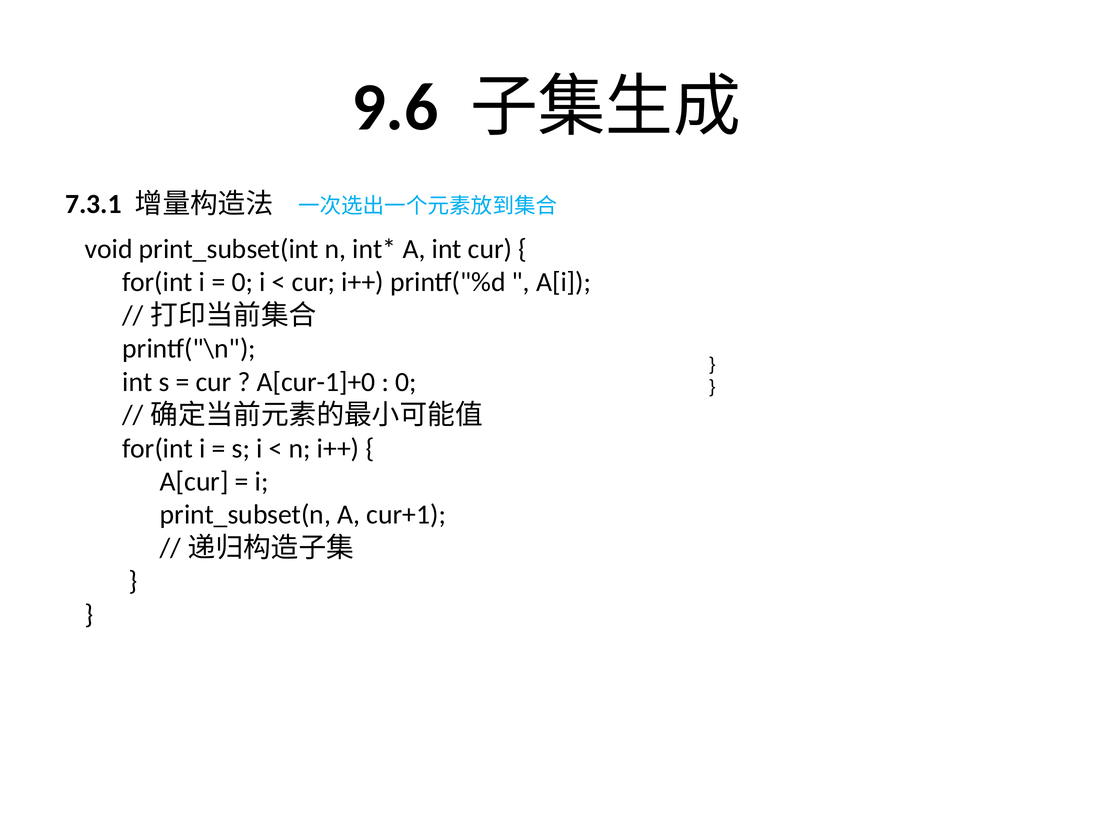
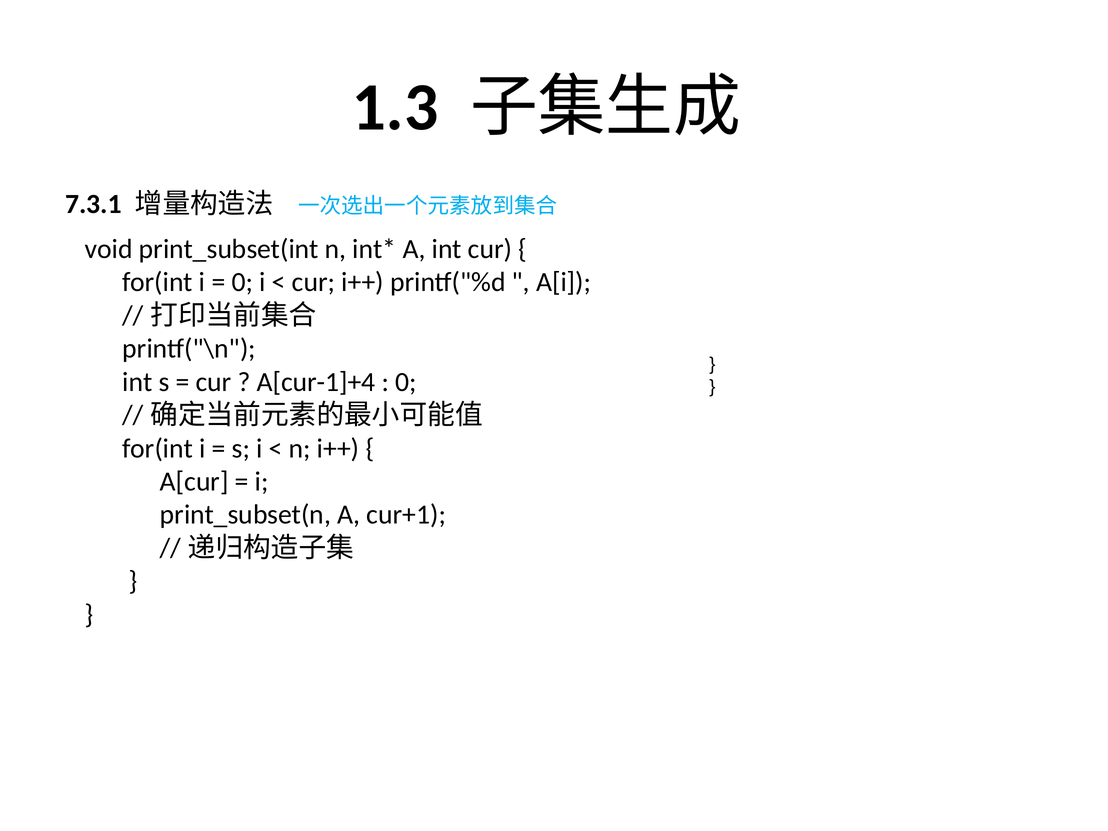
9.6: 9.6 -> 1.3 (395, 107)
A[cur-1]+0: A[cur-1]+0 -> A[cur-1]+4 (316, 382)
